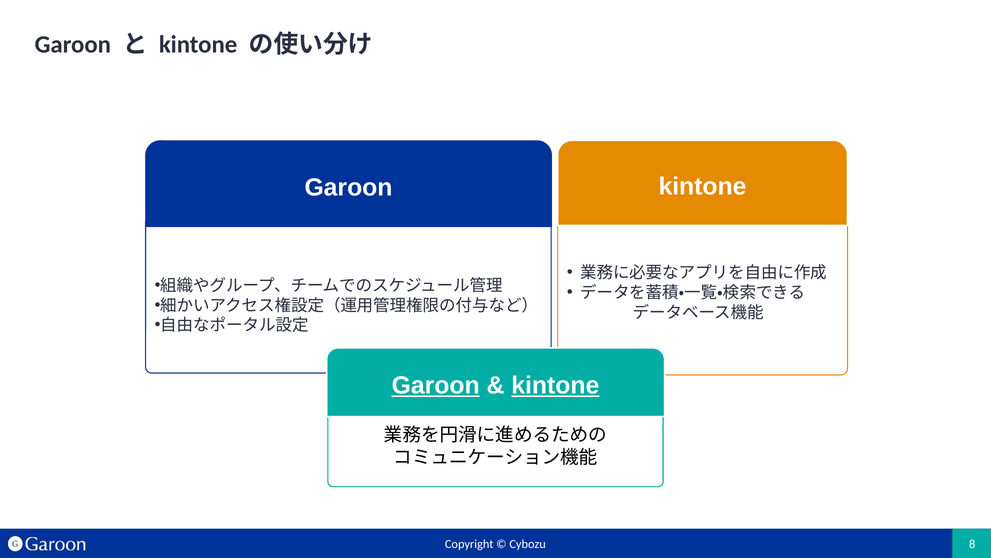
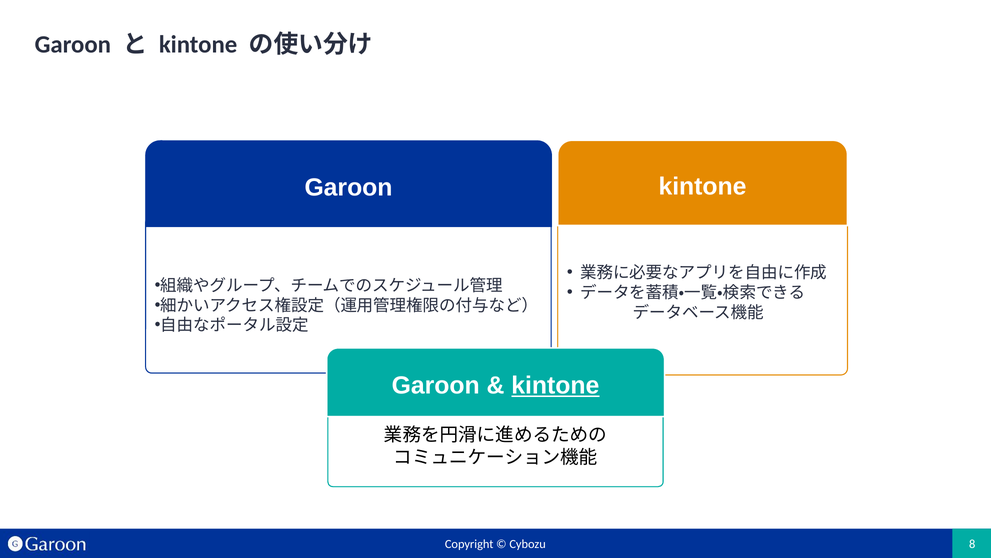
Garoon underline: present -> none (436, 385)
